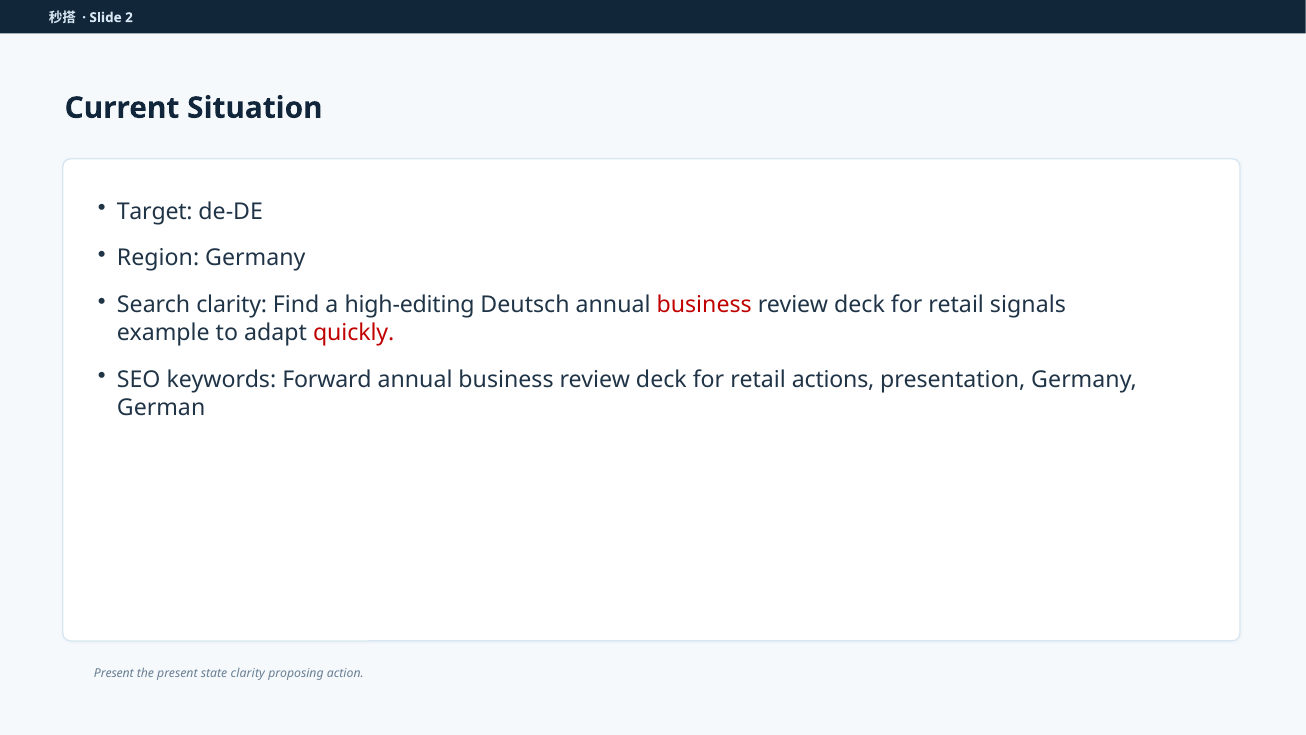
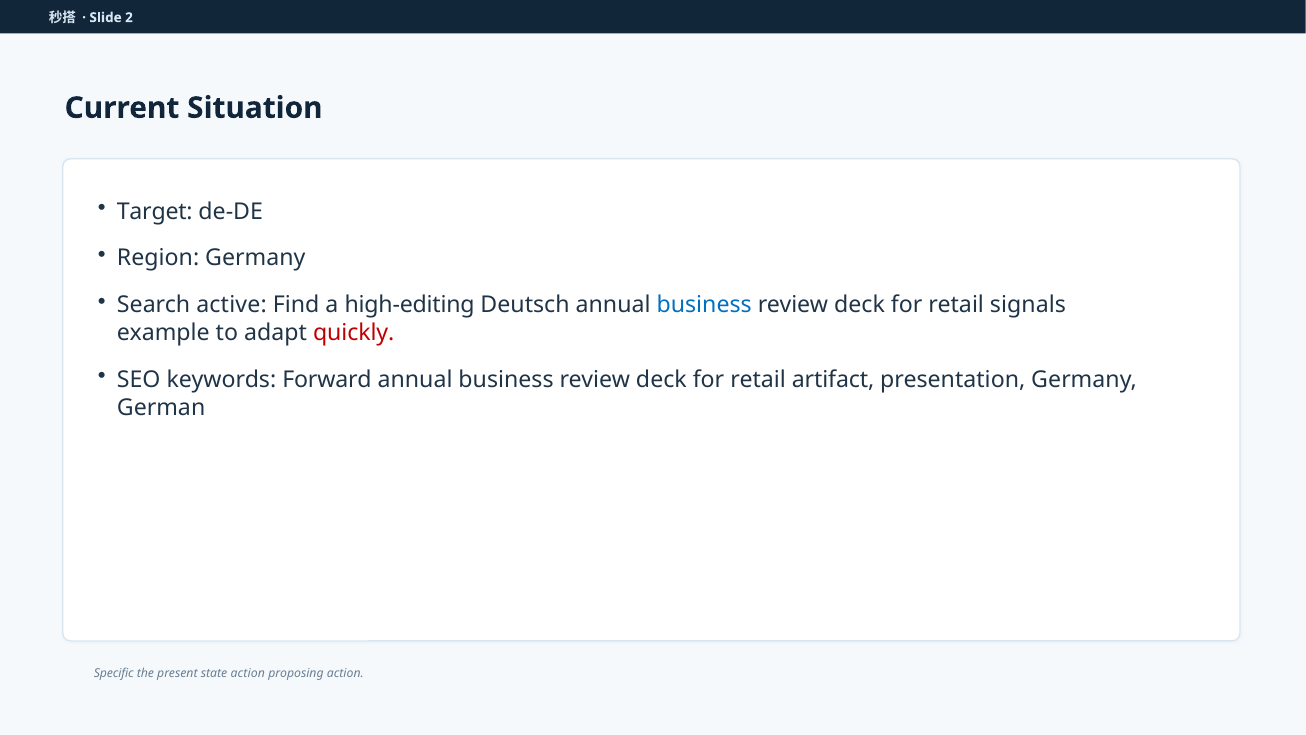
Search clarity: clarity -> active (232, 305)
business colour: red -> blue (704, 305)
actions: actions -> artifact (833, 380)
Present: Present -> Specific (114, 673)
state clarity: clarity -> action (248, 673)
